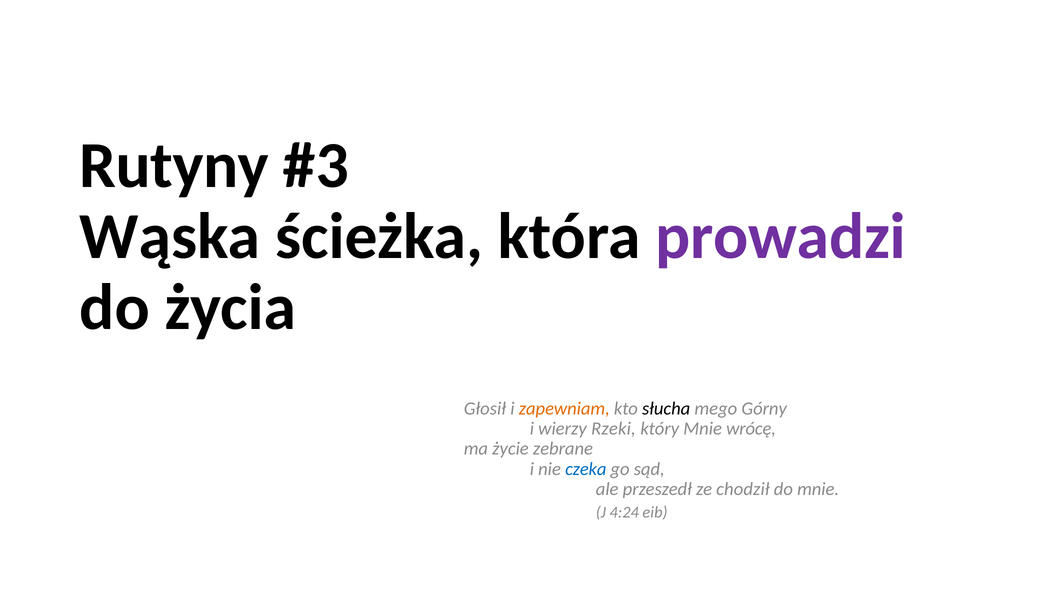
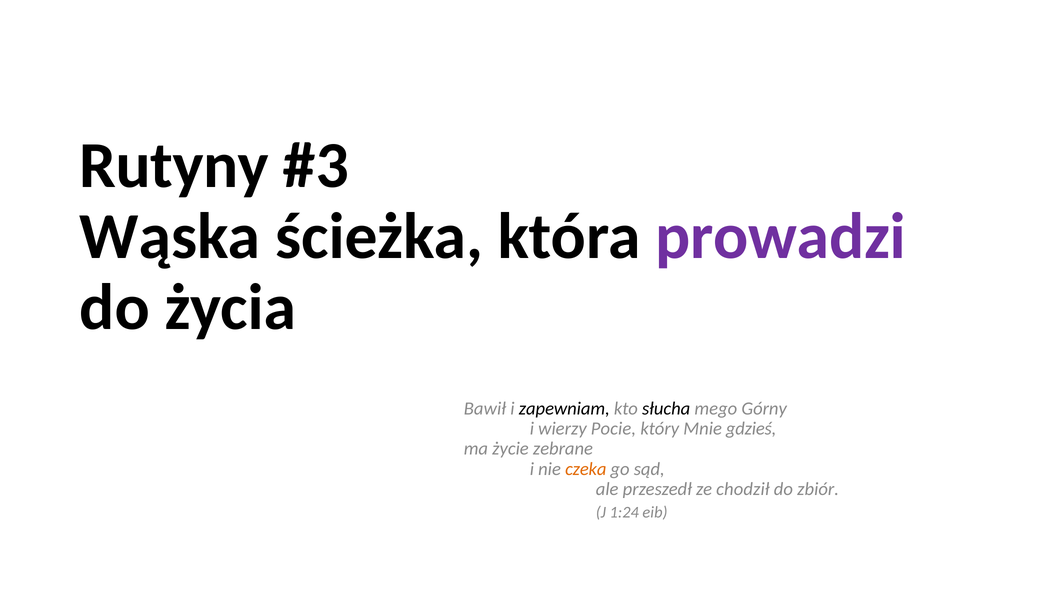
Głosił: Głosił -> Bawił (485, 409)
zapewniam colour: orange -> black (564, 409)
Rzeki: Rzeki -> Pocie (613, 429)
wrócę: wrócę -> gdzieś (751, 429)
czeka colour: blue -> orange (586, 469)
do mnie: mnie -> zbiór (818, 489)
4:24: 4:24 -> 1:24 (624, 512)
